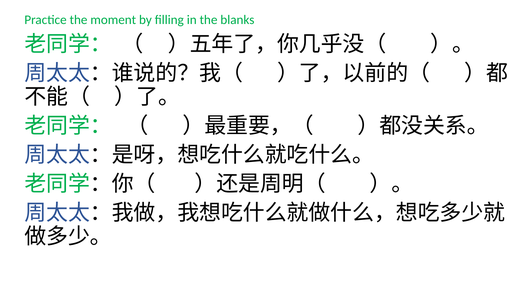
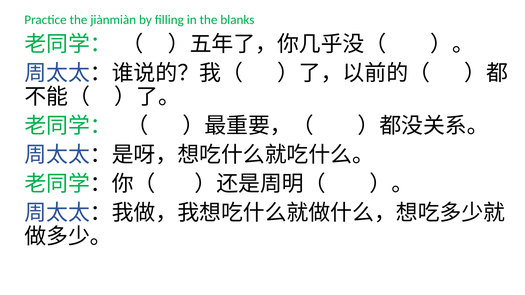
moment: moment -> jiànmiàn (113, 20)
